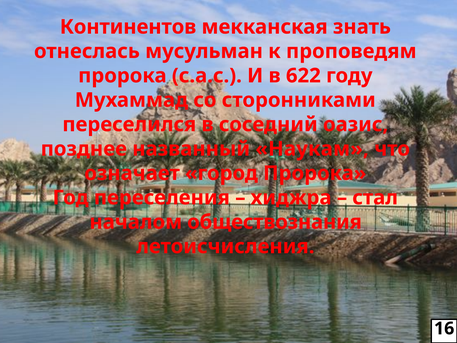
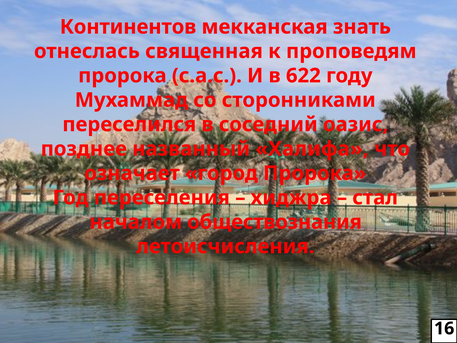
мусульман: мусульман -> священная (204, 51)
Наукам: Наукам -> Халифа (312, 149)
